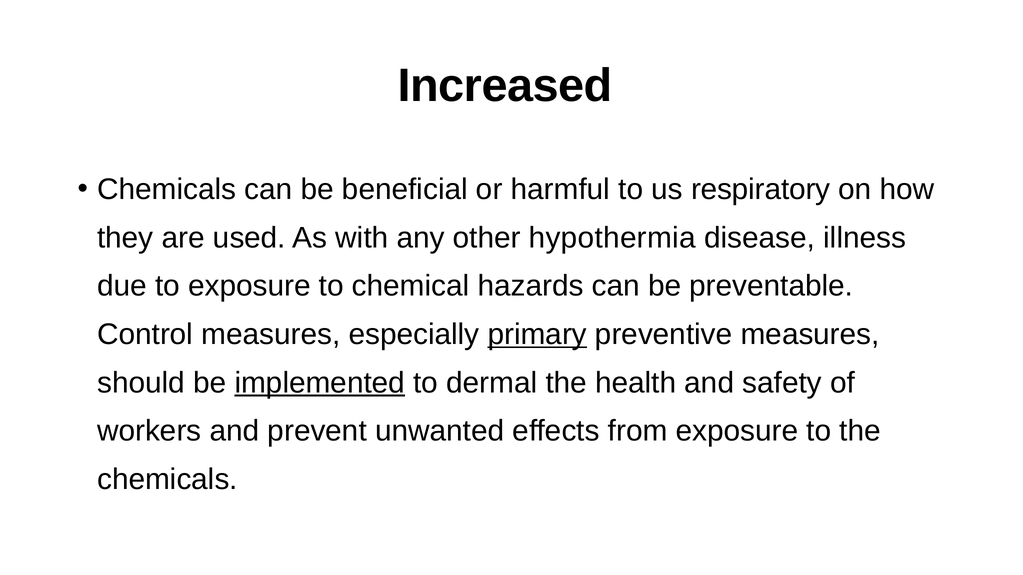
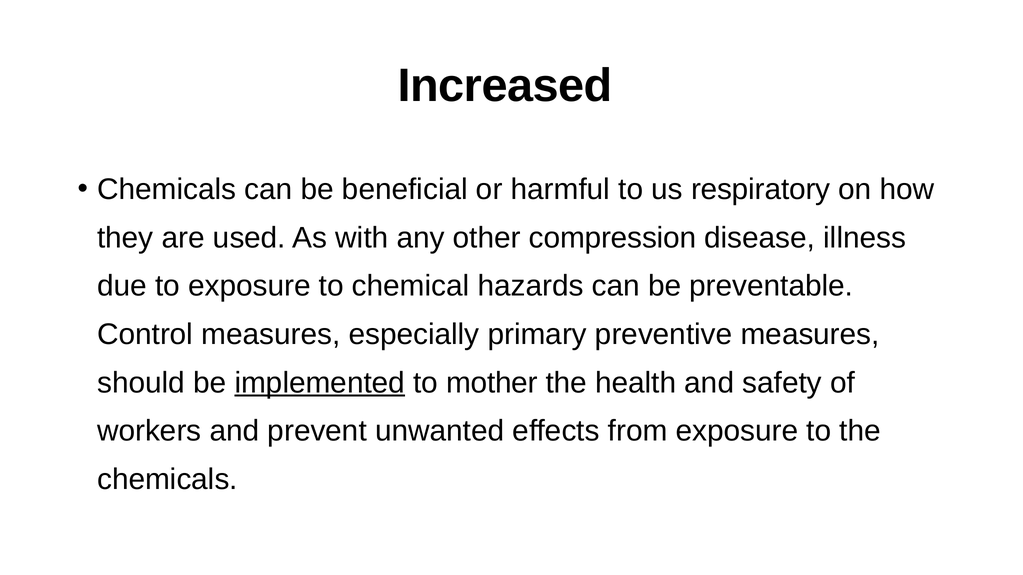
hypothermia: hypothermia -> compression (613, 238)
primary underline: present -> none (537, 335)
dermal: dermal -> mother (492, 383)
